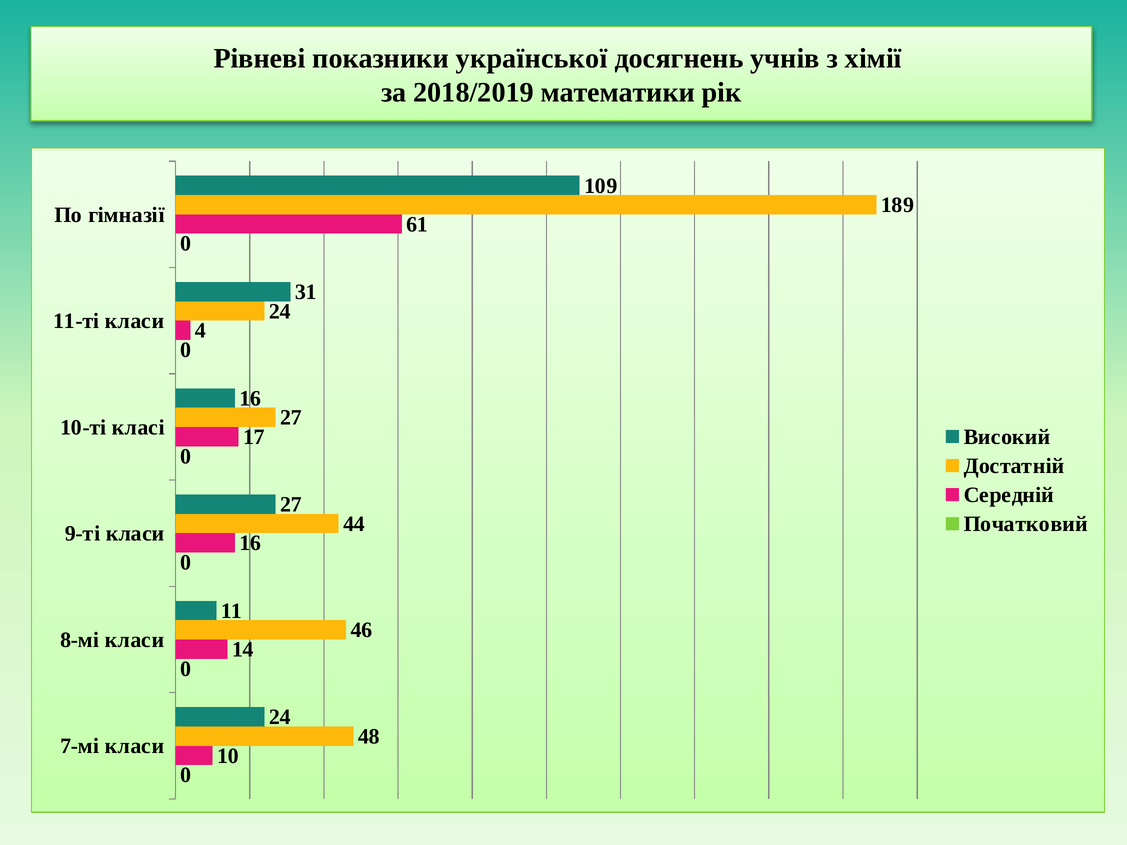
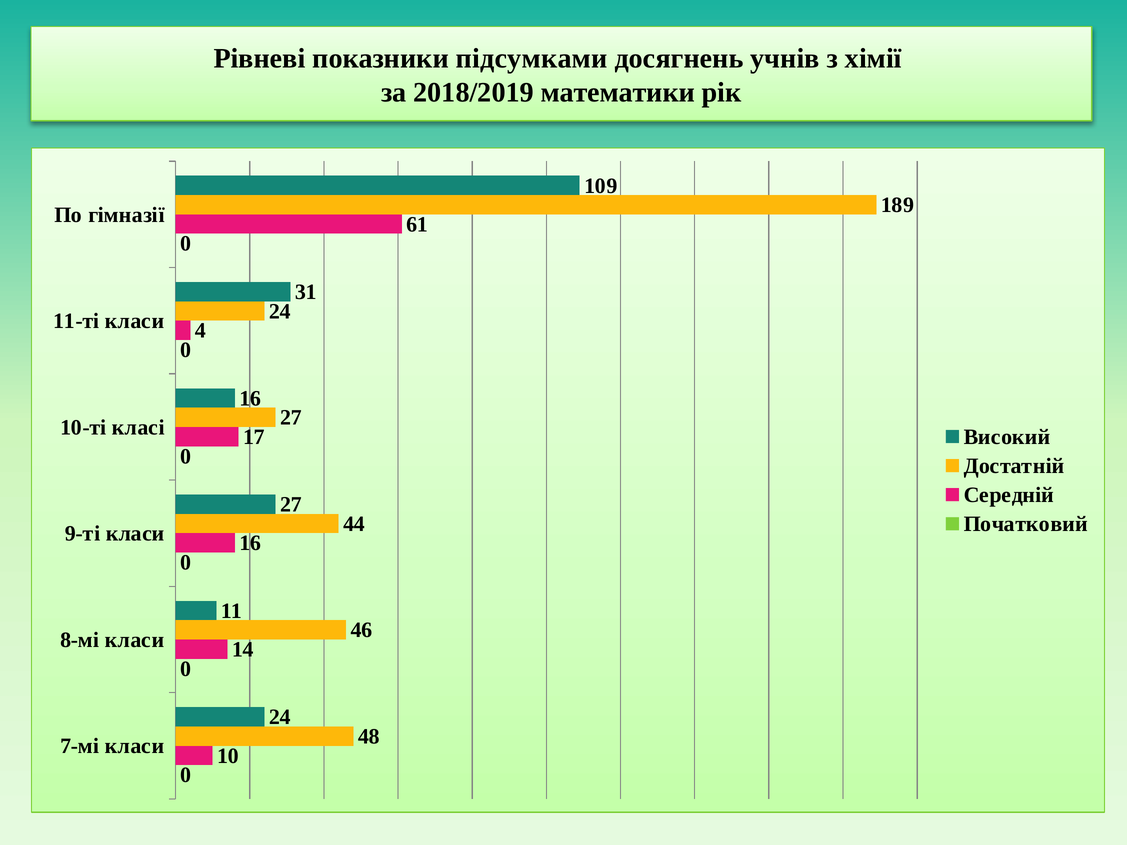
української: української -> підсумками (532, 59)
